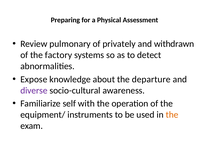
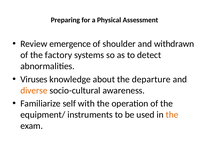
pulmonary: pulmonary -> emergence (70, 44)
privately: privately -> shoulder (119, 44)
Expose: Expose -> Viruses (34, 79)
diverse colour: purple -> orange (34, 90)
